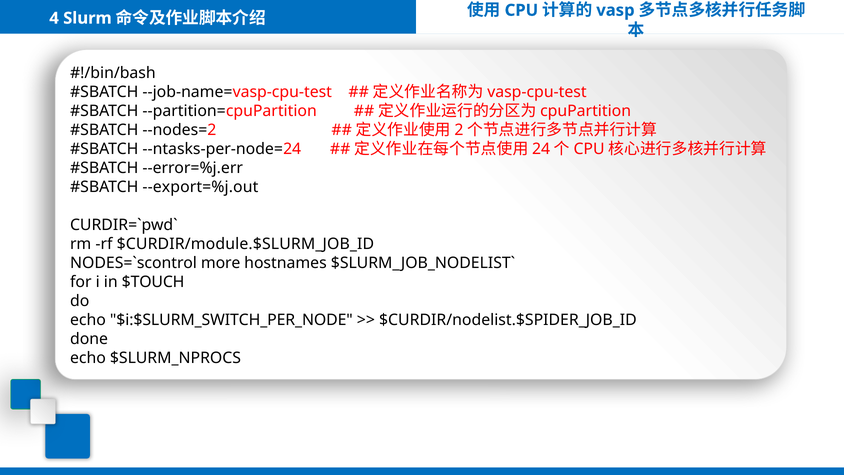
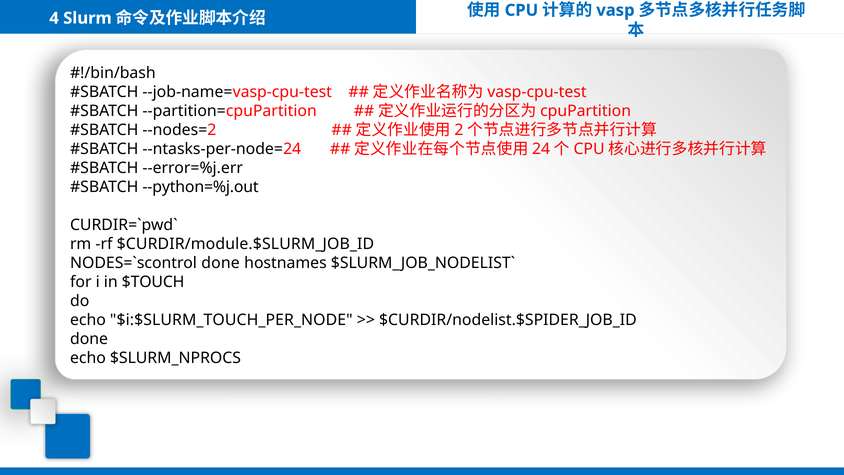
--export=%j.out: --export=%j.out -> --python=%j.out (201, 187)
more: more -> done (221, 263)
$i:$SLURM_SWITCH_PER_NODE: $i:$SLURM_SWITCH_PER_NODE -> $i:$SLURM_TOUCH_PER_NODE (231, 320)
